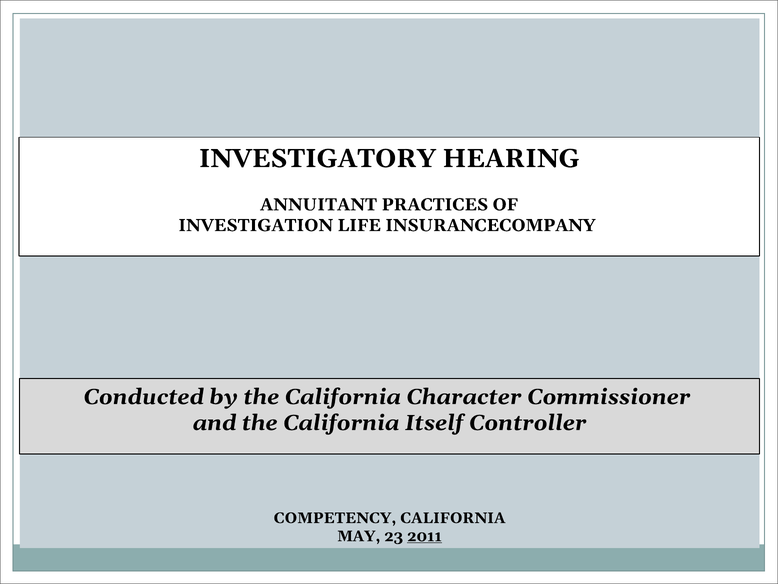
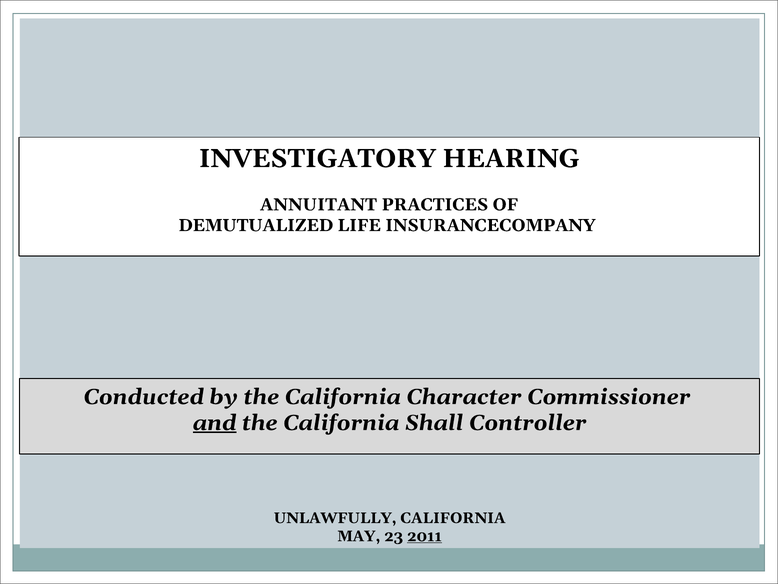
INVESTIGATION: INVESTIGATION -> DEMUTUALIZED (256, 225)
and underline: none -> present (215, 423)
Itself: Itself -> Shall (434, 423)
COMPETENCY: COMPETENCY -> UNLAWFULLY (335, 518)
